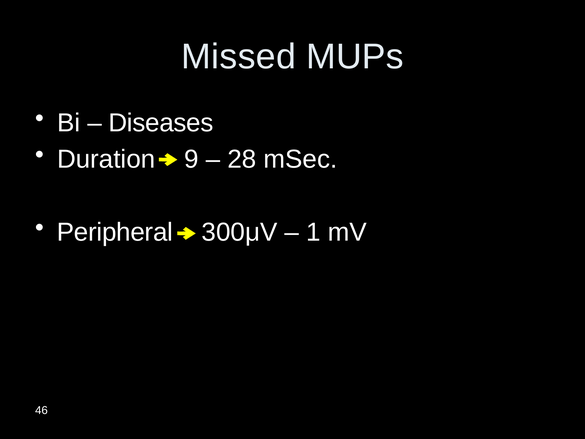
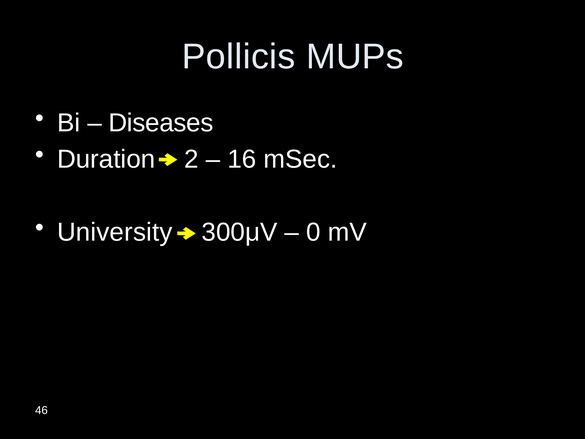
Missed: Missed -> Pollicis (239, 57)
9: 9 -> 2 (191, 159)
28: 28 -> 16 (242, 159)
Peripheral: Peripheral -> University (115, 232)
1: 1 -> 0 (313, 232)
